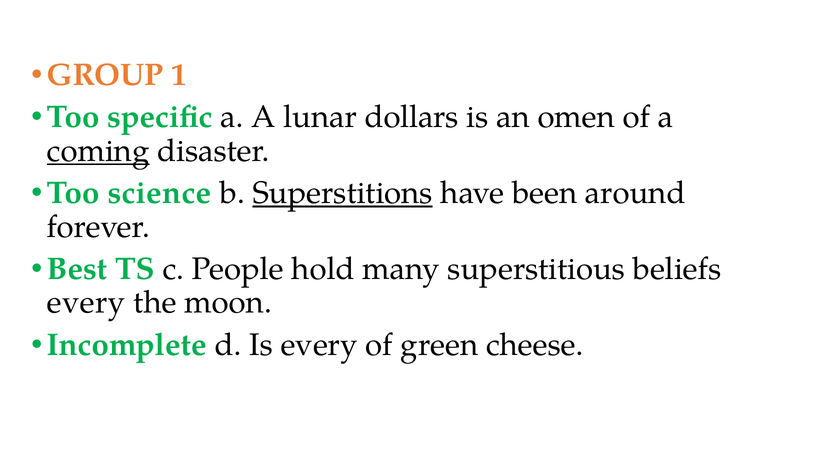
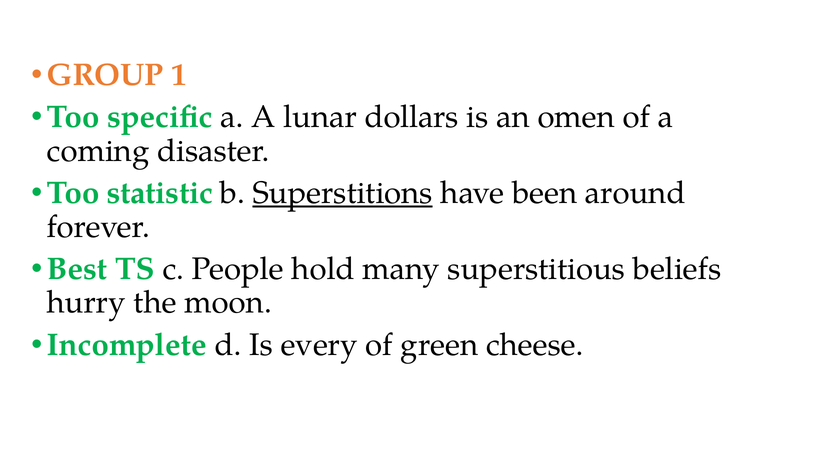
coming underline: present -> none (98, 151)
science: science -> statistic (160, 193)
every: every -> hurry (86, 303)
